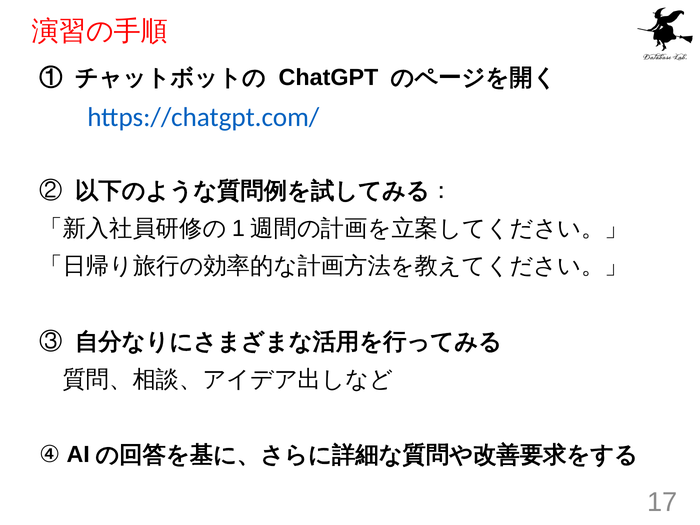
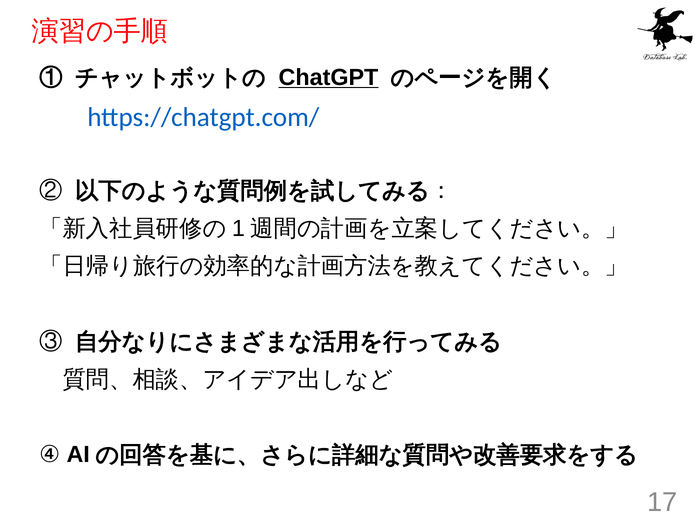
ChatGPT underline: none -> present (328, 78)
